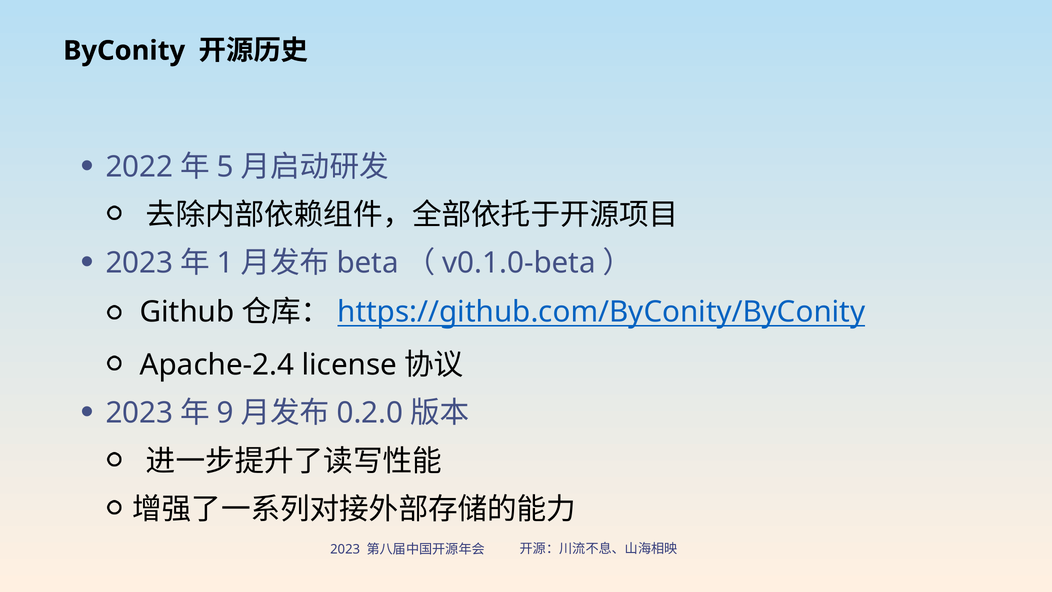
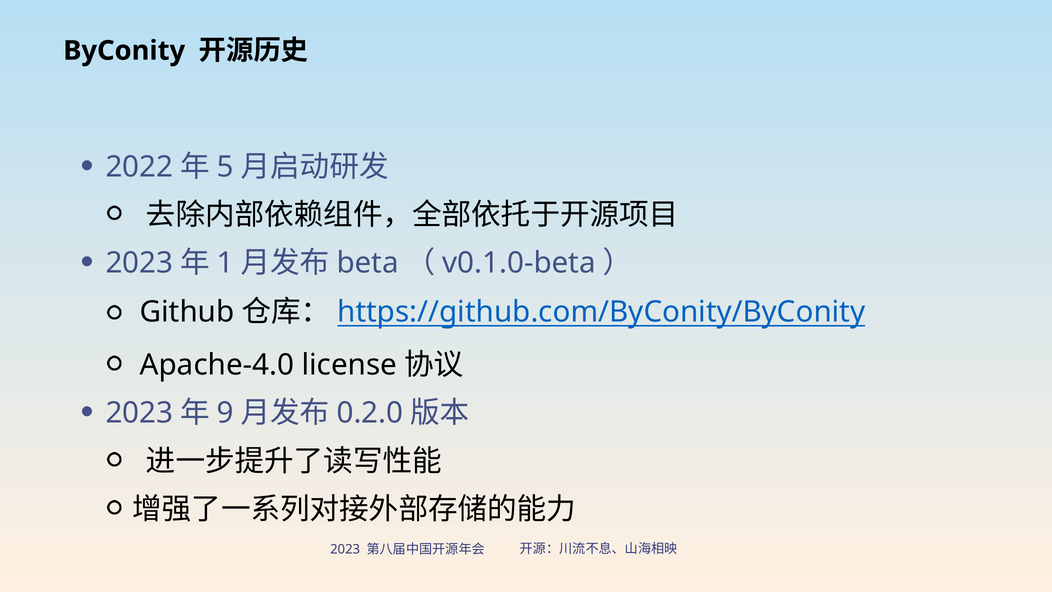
Apache-2.4: Apache-2.4 -> Apache-4.0 (217, 365)
